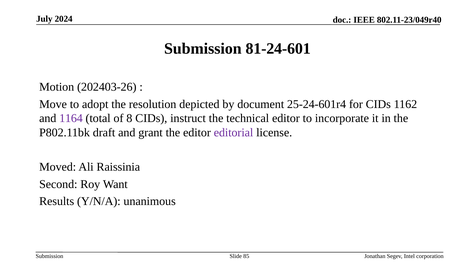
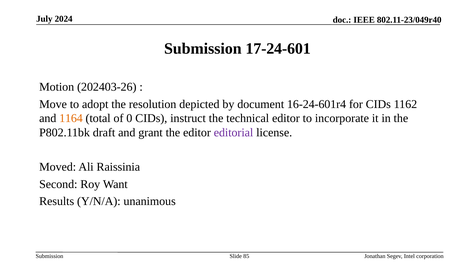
81-24-601: 81-24-601 -> 17-24-601 (278, 49)
25-24-601r4: 25-24-601r4 -> 16-24-601r4 (317, 104)
1164 colour: purple -> orange (71, 118)
8: 8 -> 0 (129, 118)
